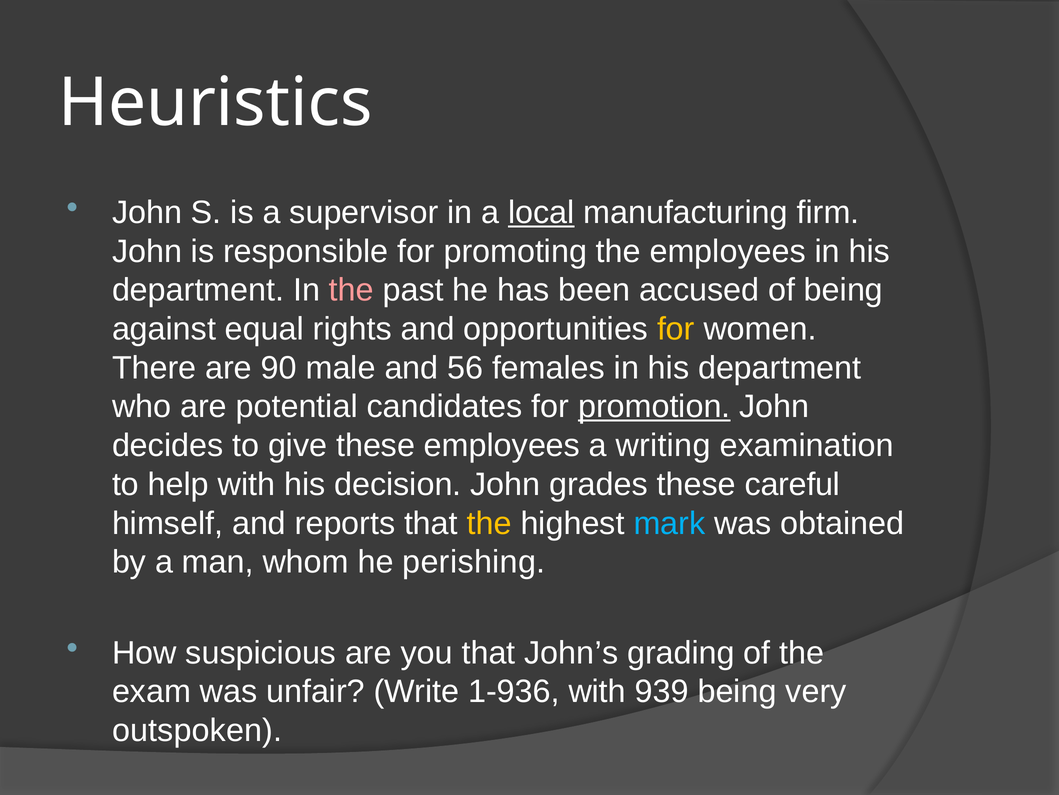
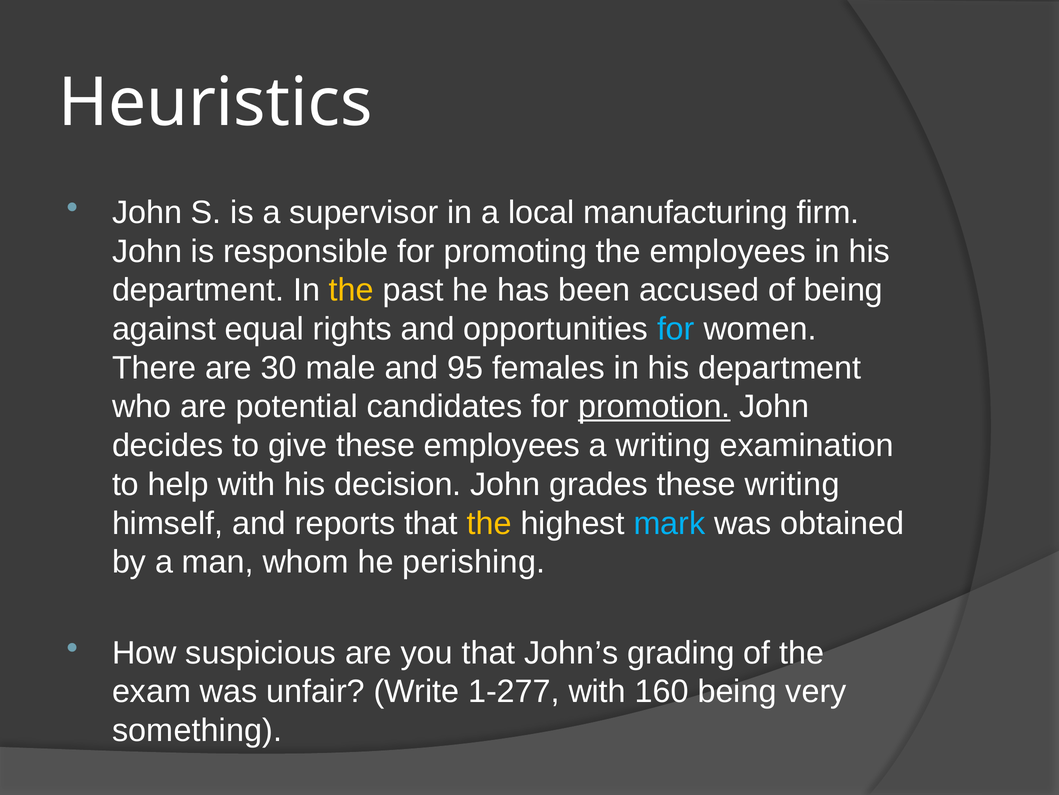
local underline: present -> none (541, 212)
the colour: pink -> yellow (351, 290)
for colour: yellow -> light blue (676, 329)
90: 90 -> 30 (279, 368)
56: 56 -> 95 (465, 368)
these careful: careful -> writing (792, 484)
1-936: 1-936 -> 1-277 (514, 691)
939: 939 -> 160 (662, 691)
outspoken: outspoken -> something (197, 730)
